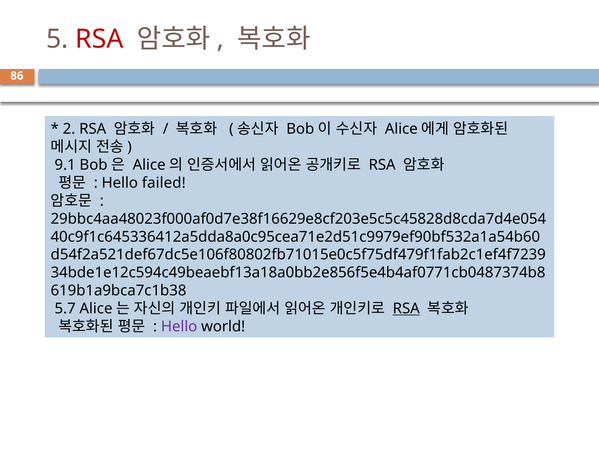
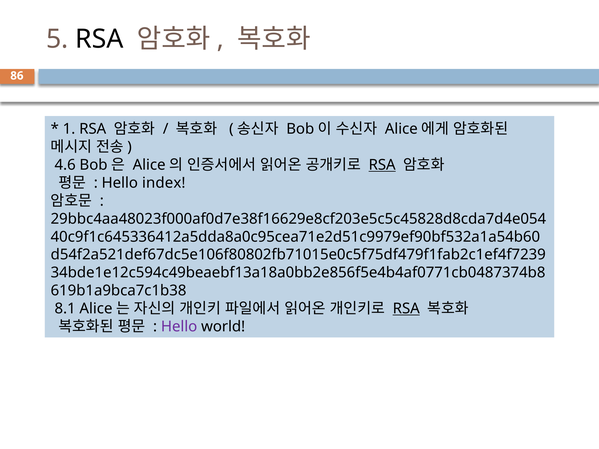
RSA colour: red -> black (99, 39)
2: 2 -> 1 (69, 129)
9.1: 9.1 -> 4.6 (65, 165)
RSA underline: none -> present (382, 165)
failed: failed -> index (164, 183)
5.7: 5.7 -> 8.1 (65, 309)
